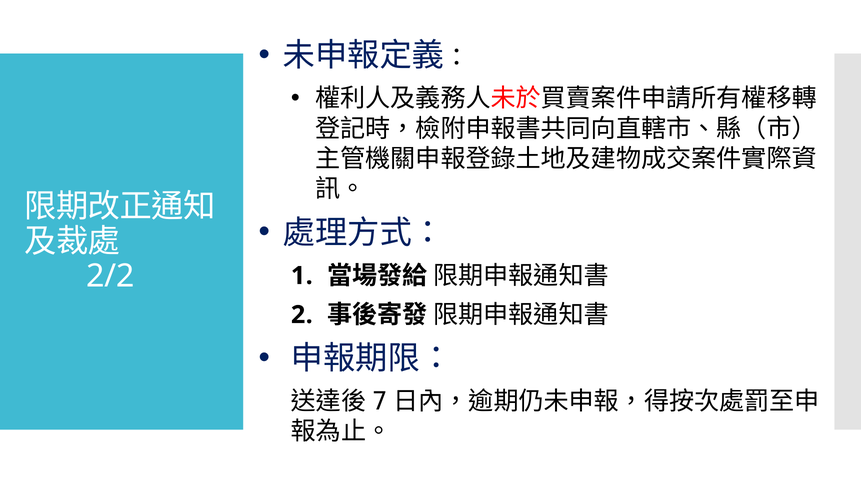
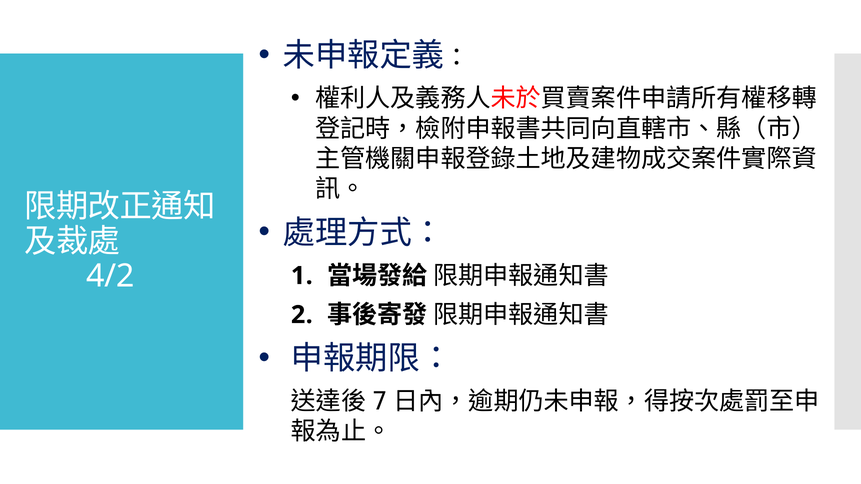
2/2: 2/2 -> 4/2 (110, 276)
